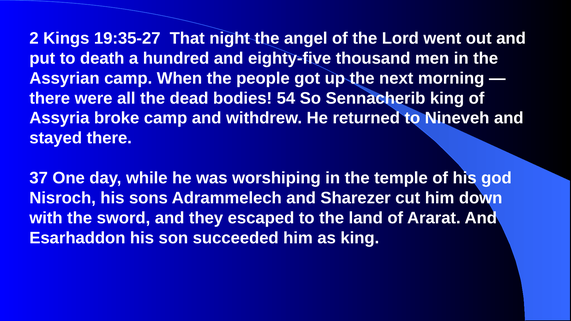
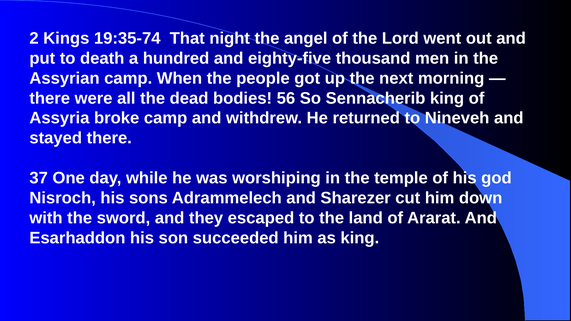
19:35-27: 19:35-27 -> 19:35-74 (127, 38)
54: 54 -> 56 (286, 98)
